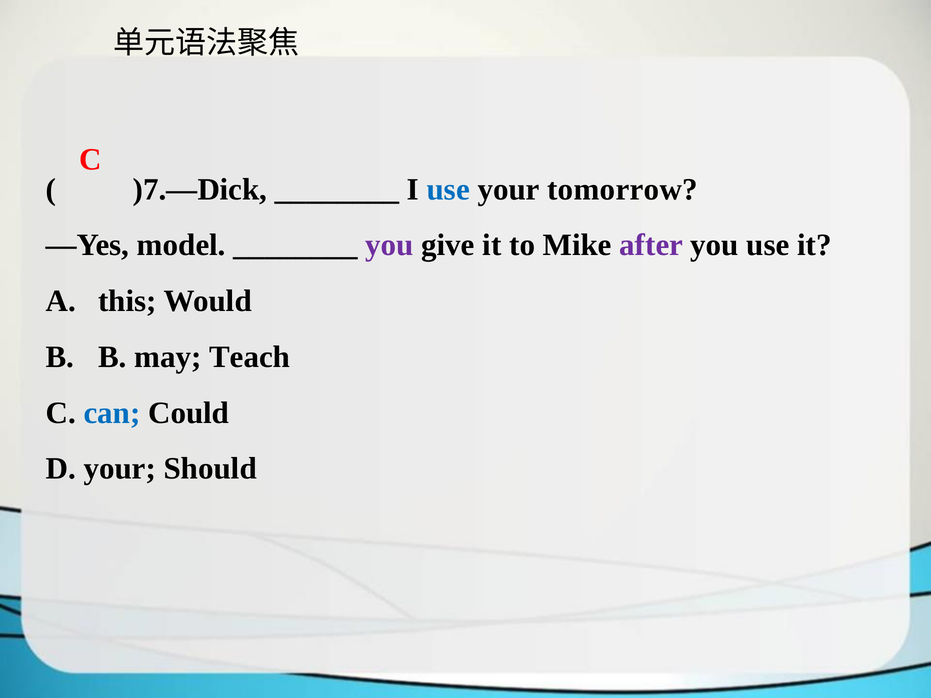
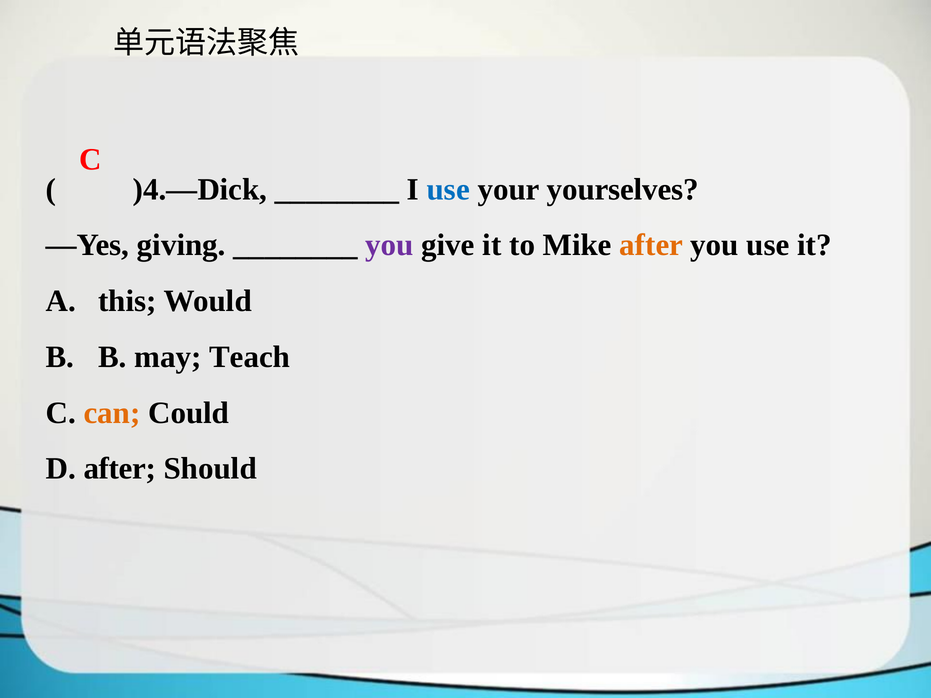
)7.—Dick: )7.—Dick -> )4.—Dick (200, 189)
tomorrow: tomorrow -> yourselves (623, 189)
model: model -> giving (181, 245)
after colour: purple -> orange (651, 245)
can colour: blue -> orange (112, 413)
D your: your -> after (120, 469)
